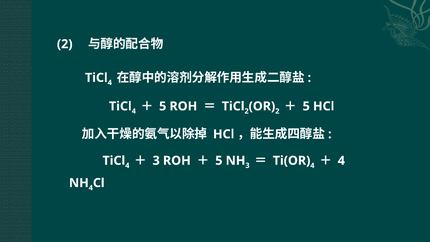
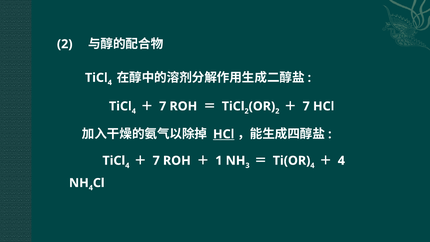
5: 5 -> 7 (163, 106)
5: 5 -> 7 (306, 106)
HCl underline: none -> present (224, 134)
3: 3 -> 7 (156, 161)
5: 5 -> 1 (219, 161)
